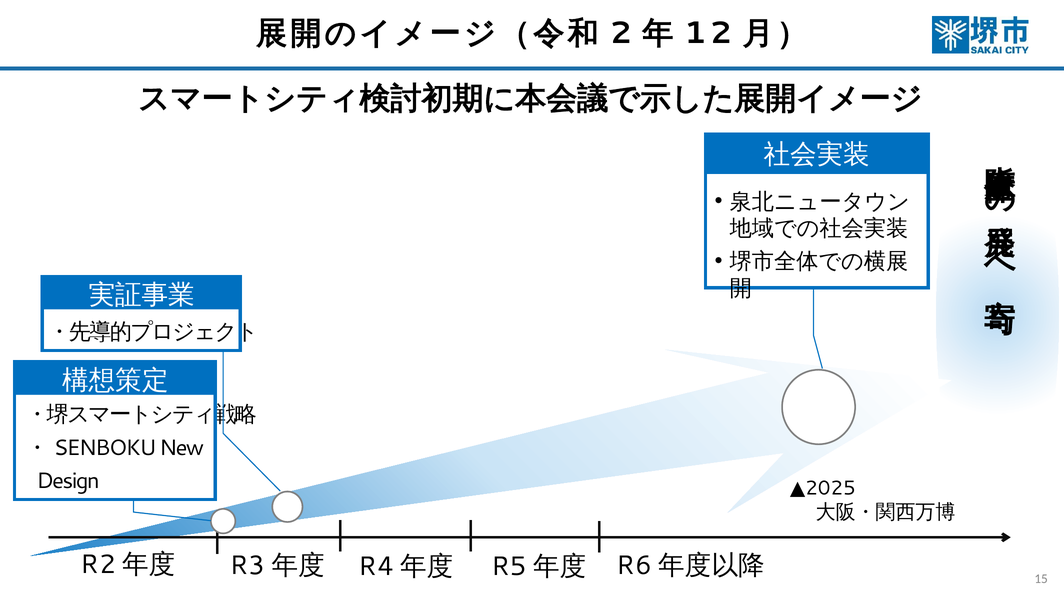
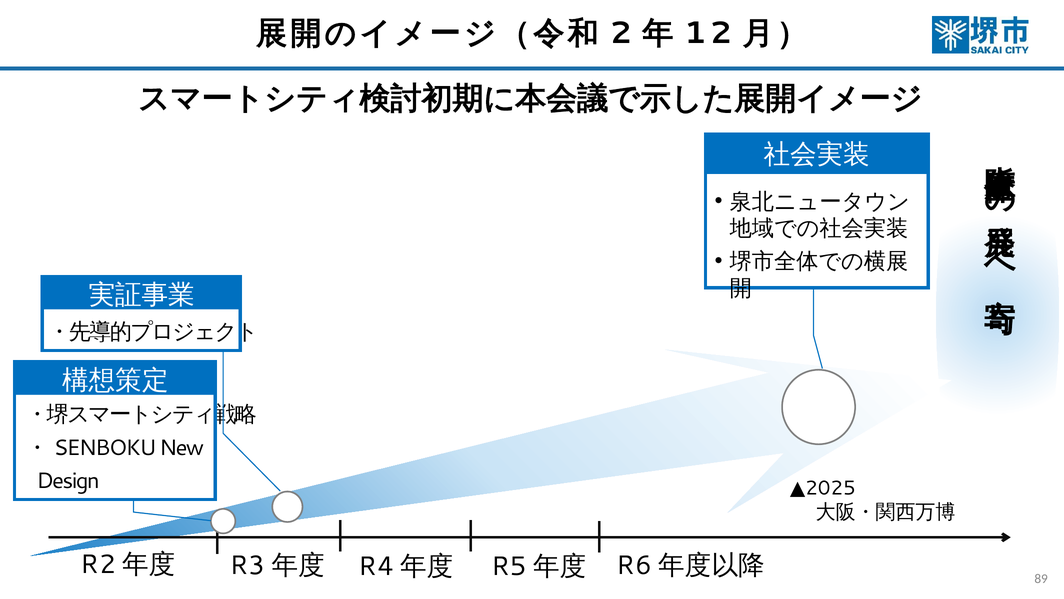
15: 15 -> 89 (1041, 579)
